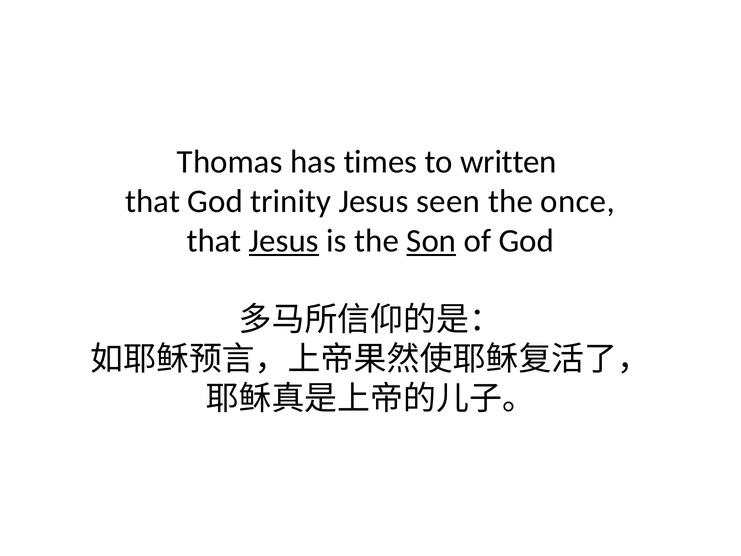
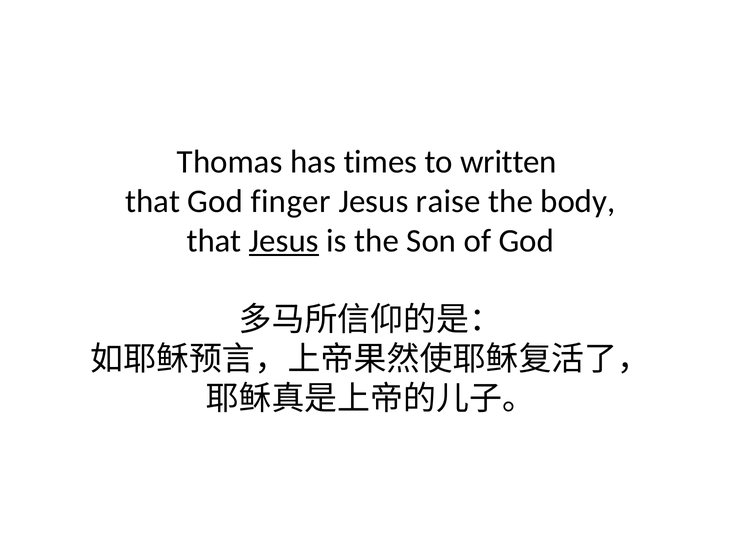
trinity: trinity -> finger (291, 201)
seen: seen -> raise (448, 201)
once: once -> body (578, 201)
Son underline: present -> none (431, 241)
